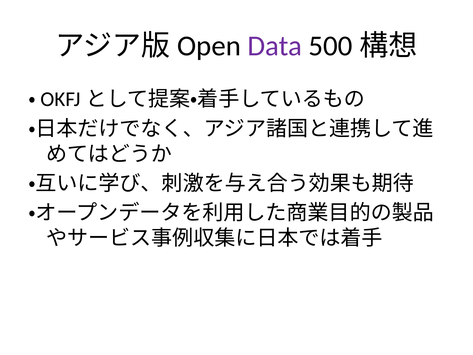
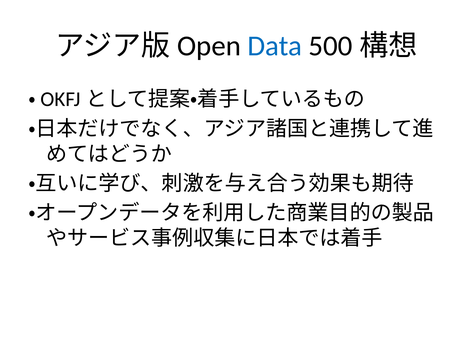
Data colour: purple -> blue (275, 46)
